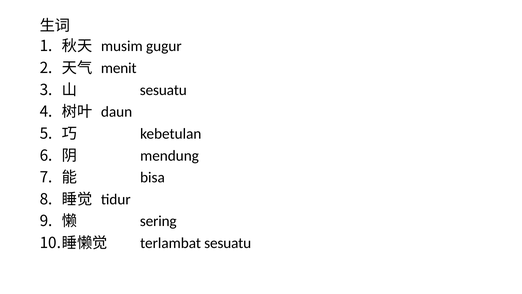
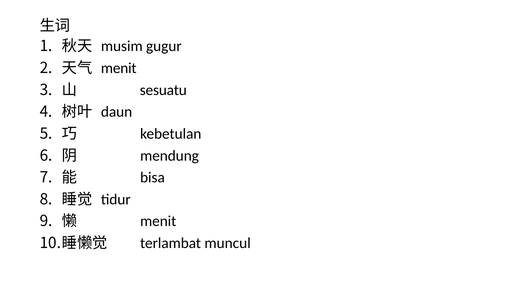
sering: sering -> menit (158, 221)
terlambat sesuatu: sesuatu -> muncul (228, 243)
